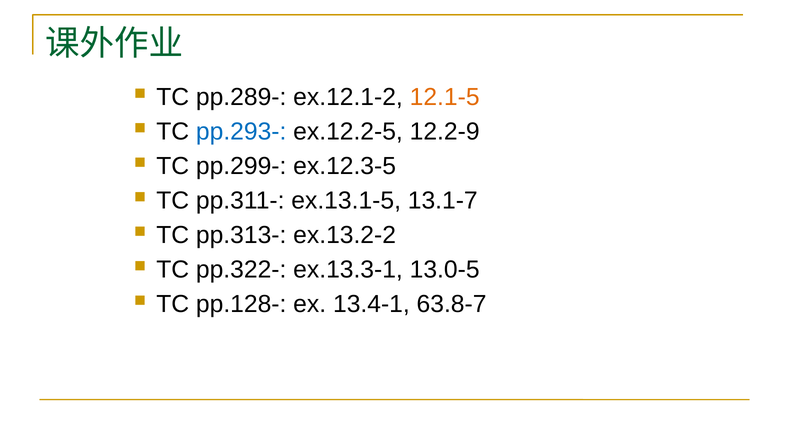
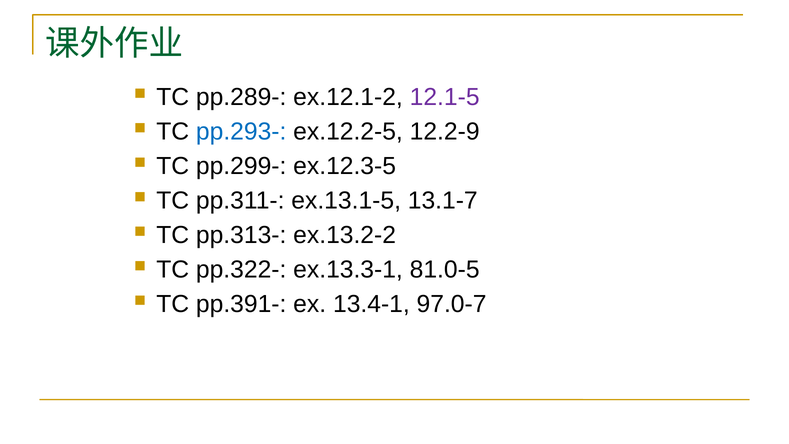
12.1-5 colour: orange -> purple (445, 97)
13.0-5: 13.0-5 -> 81.0-5 (445, 270)
pp.128-: pp.128- -> pp.391- (241, 304)
63.8-7: 63.8-7 -> 97.0-7 (452, 304)
